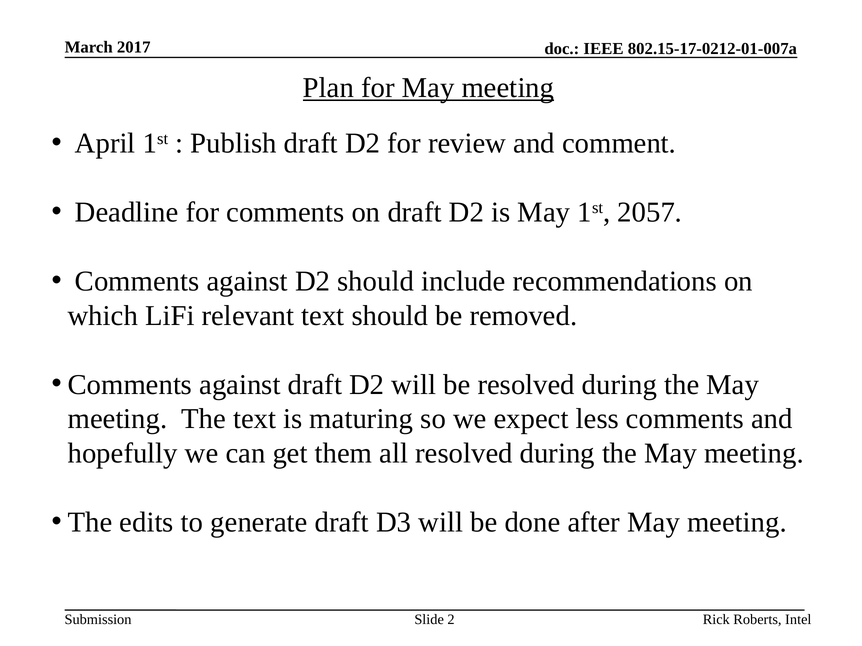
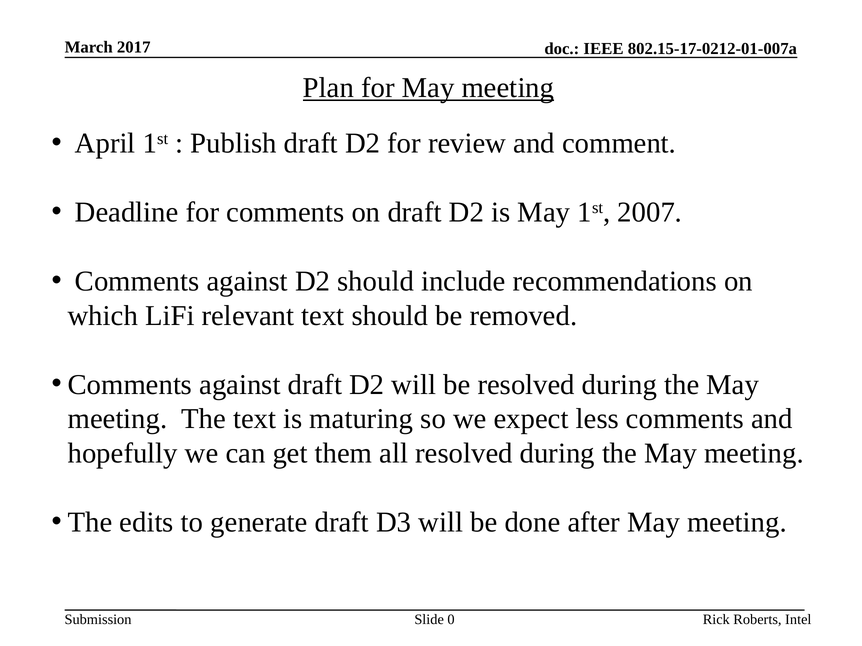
2057: 2057 -> 2007 (650, 212)
2: 2 -> 0 (451, 620)
